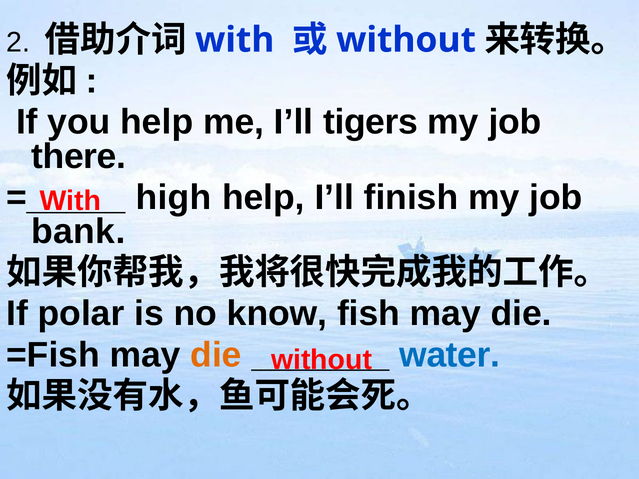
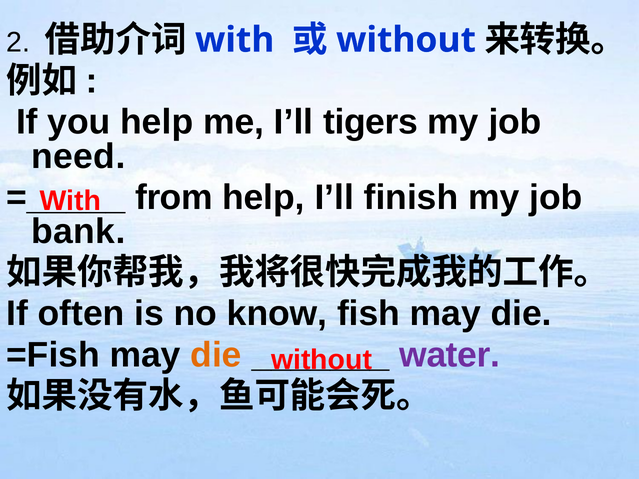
there: there -> need (78, 156)
high: high -> from (174, 198)
polar: polar -> often (81, 314)
water colour: blue -> purple (450, 355)
